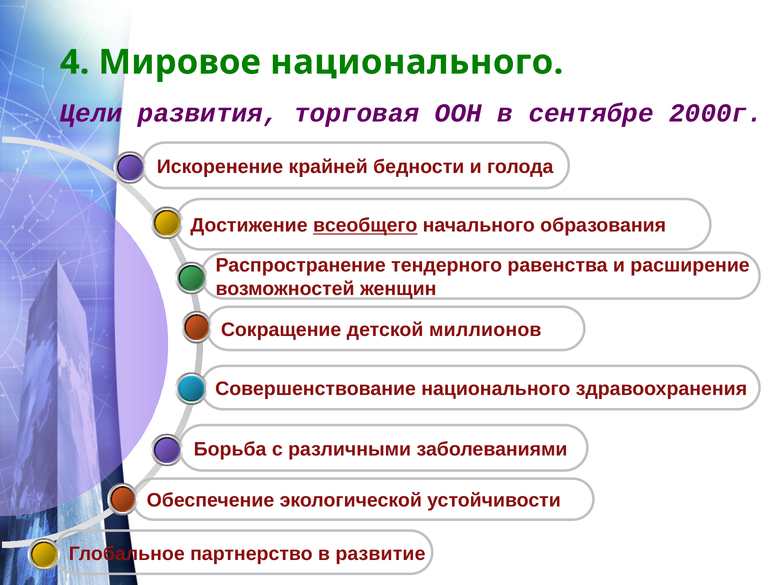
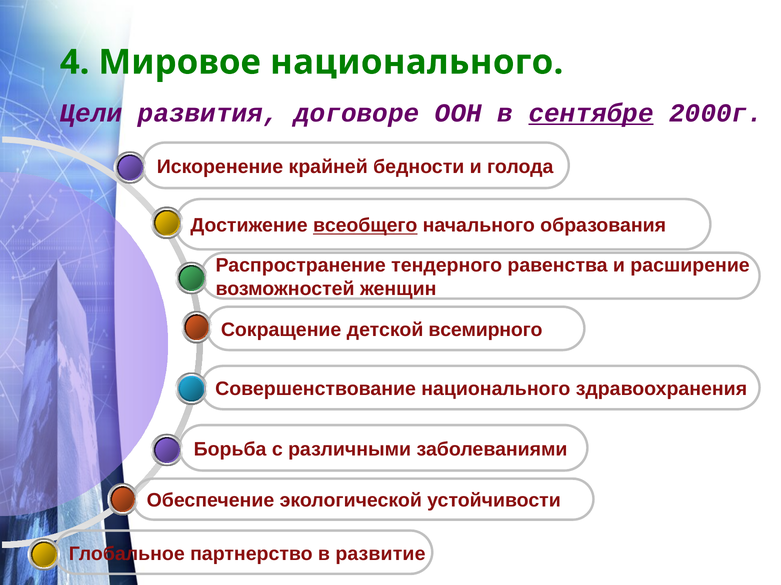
торговая: торговая -> договоре (357, 113)
сентябре underline: none -> present (591, 113)
миллионов: миллионов -> всемирного (485, 330)
